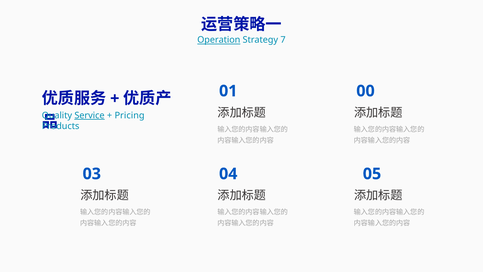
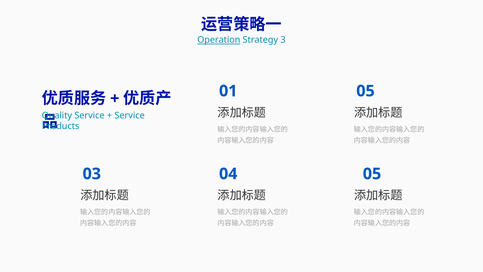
7: 7 -> 3 (283, 40)
01 00: 00 -> 05 (366, 91)
Service underline: present -> none (90, 115)
Pricing: Pricing -> Service (130, 115)
